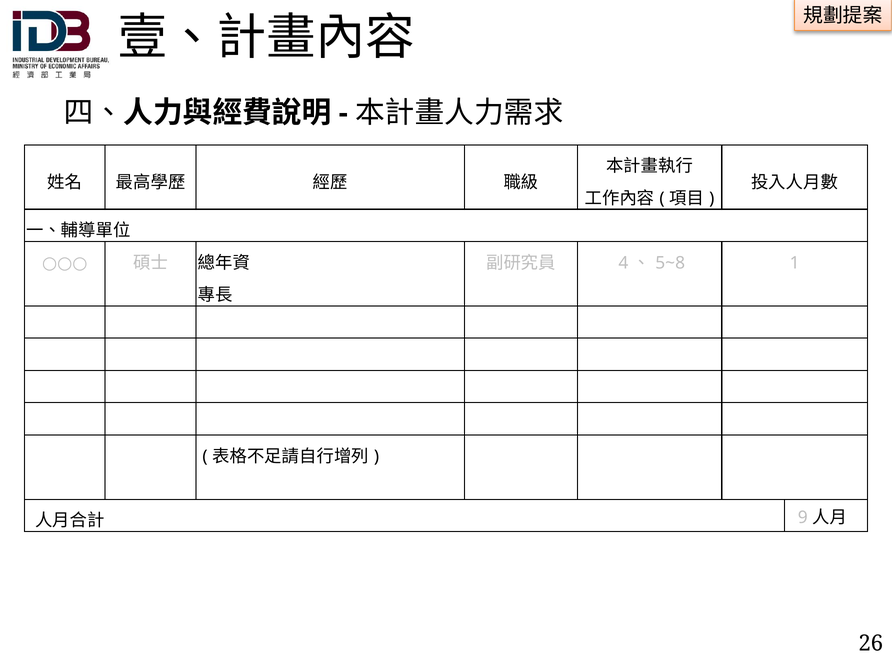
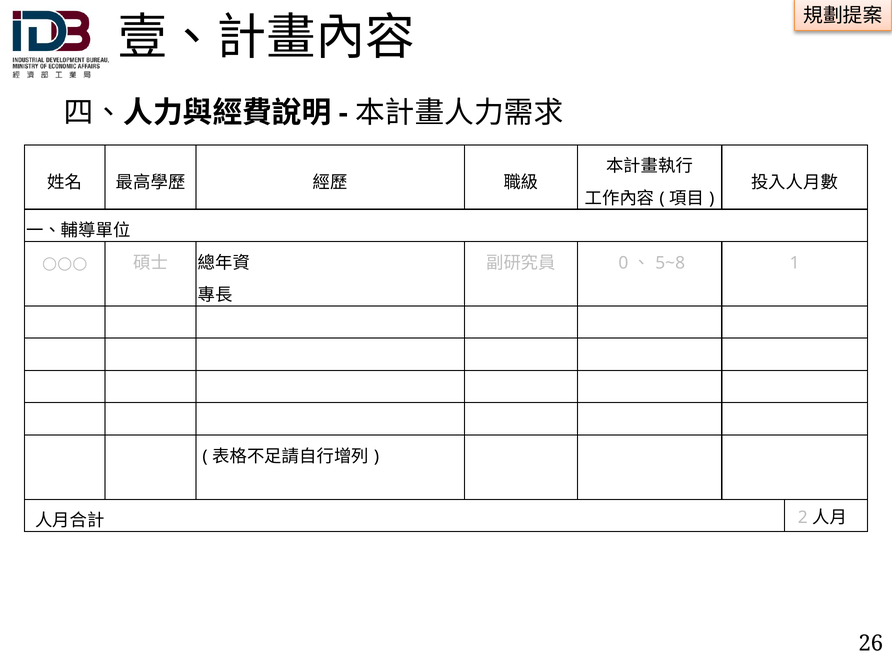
4: 4 -> 0 (623, 263)
9: 9 -> 2 (803, 517)
